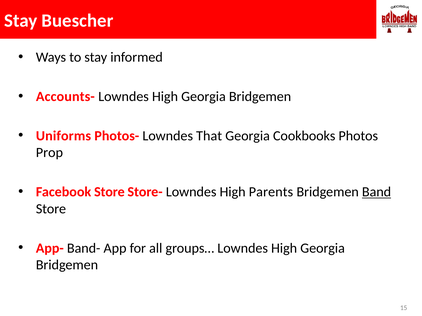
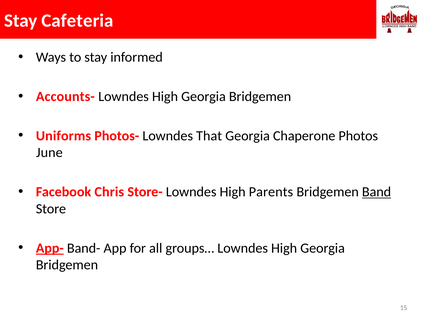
Buescher: Buescher -> Cafeteria (77, 21)
Cookbooks: Cookbooks -> Chaperone (304, 136)
Prop: Prop -> June (49, 153)
Facebook Store: Store -> Chris (109, 192)
App- underline: none -> present (50, 249)
